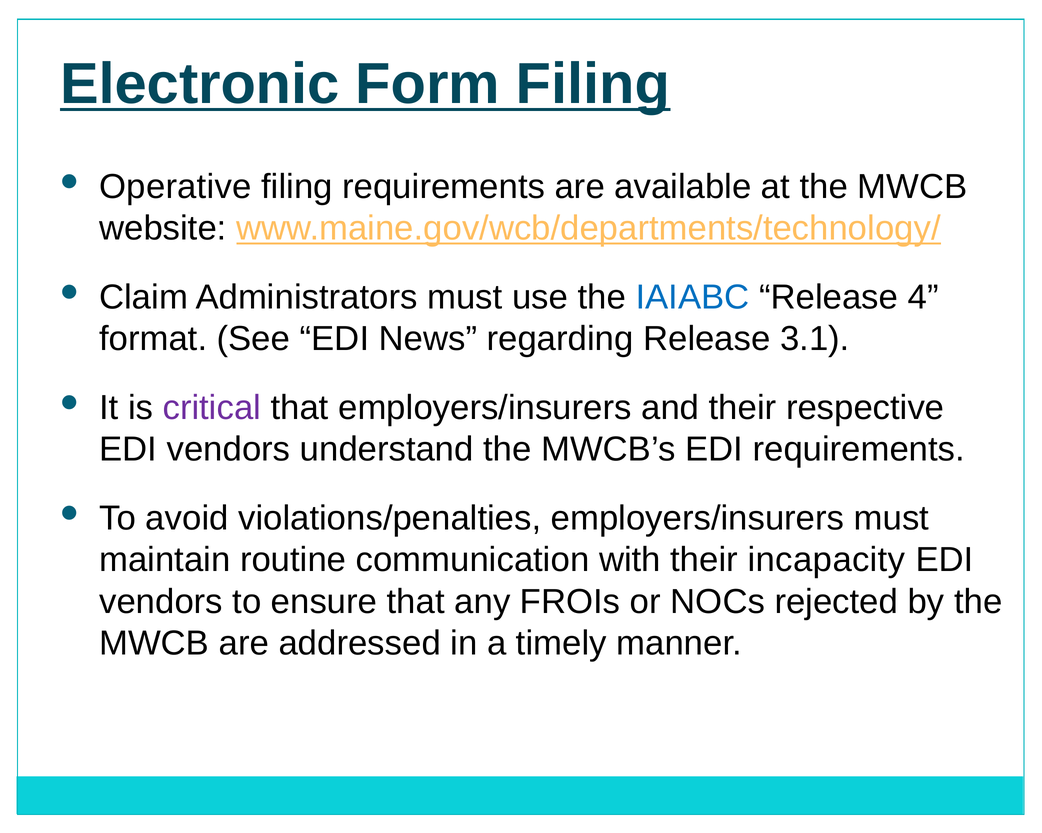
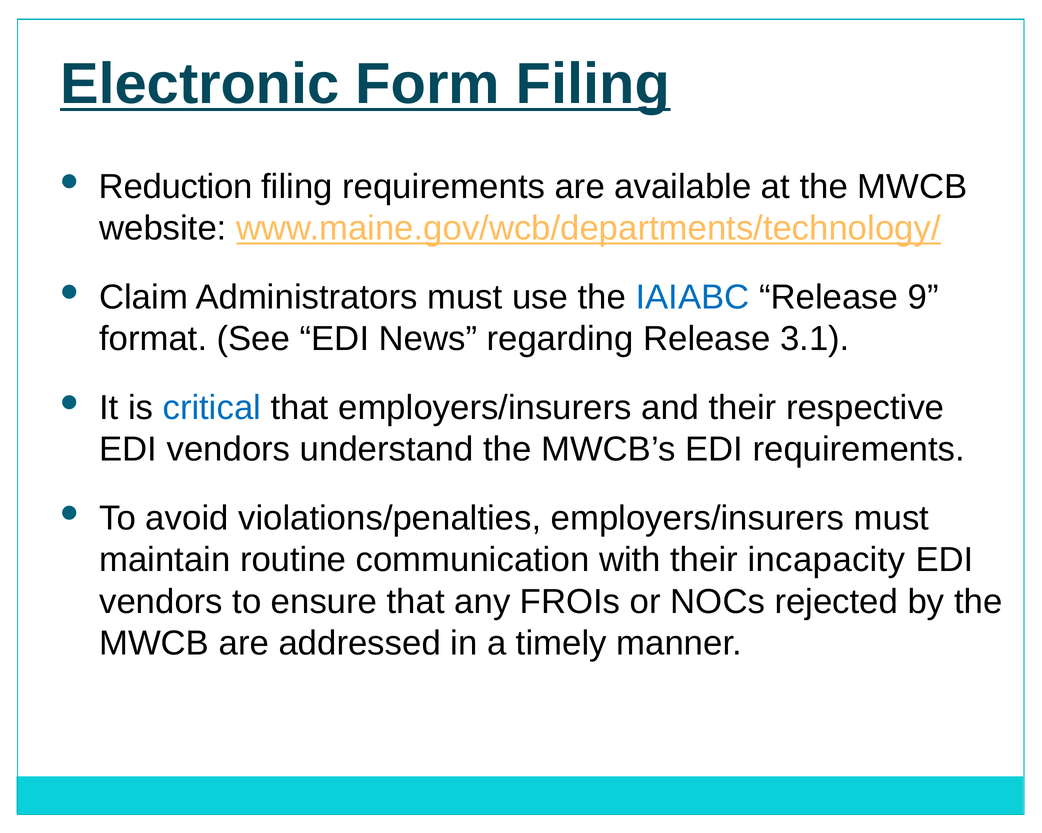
Operative: Operative -> Reduction (176, 187)
4: 4 -> 9 (923, 297)
critical colour: purple -> blue (212, 408)
